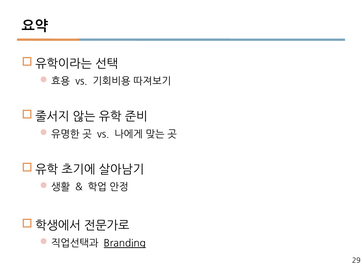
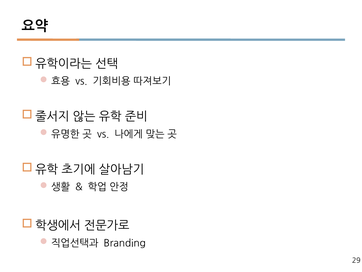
Branding underline: present -> none (125, 243)
